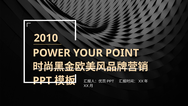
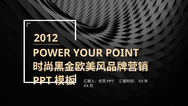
2010: 2010 -> 2012 (46, 38)
